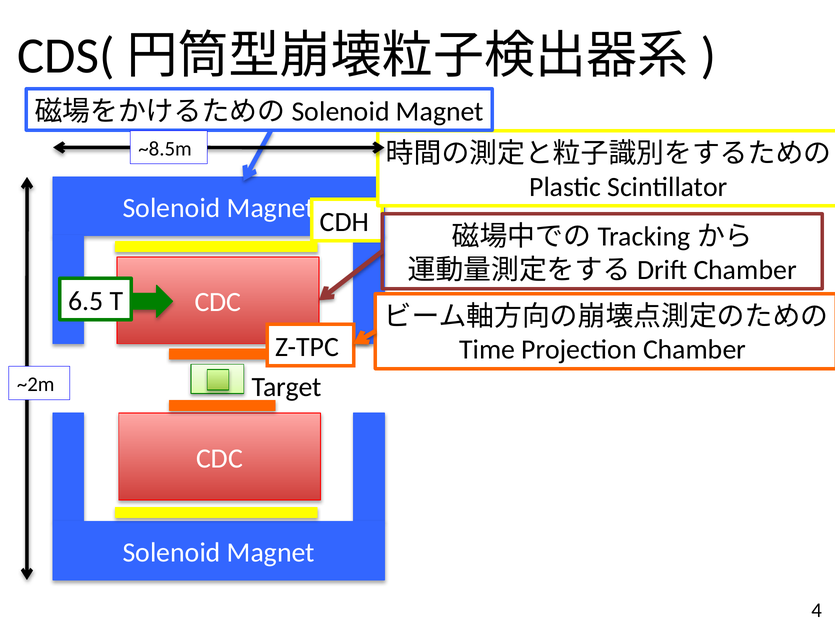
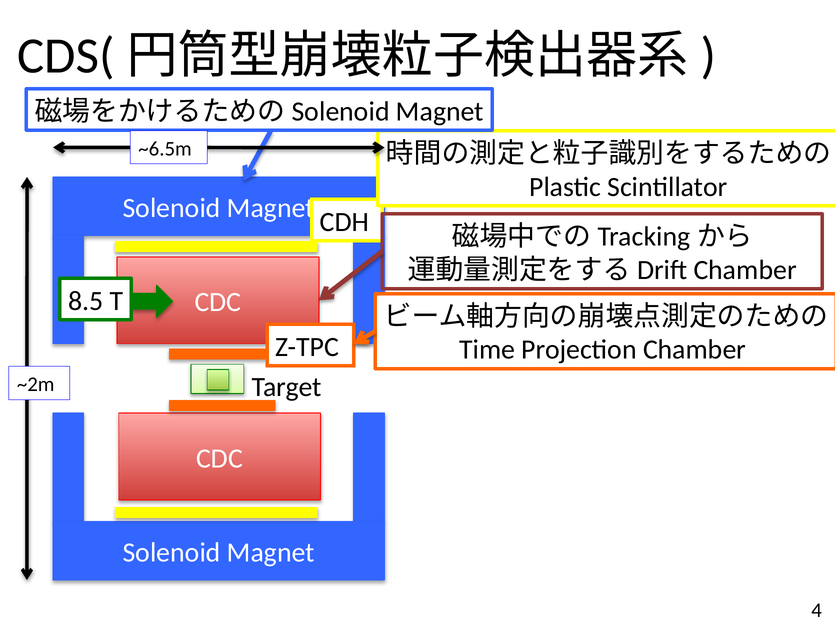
~8.5m: ~8.5m -> ~6.5m (165, 149)
6.5: 6.5 -> 8.5 (86, 301)
